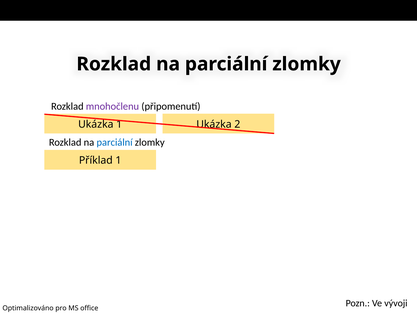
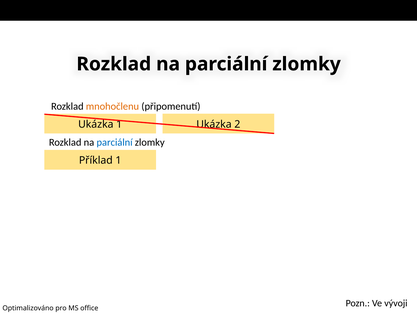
mnohočlenu colour: purple -> orange (112, 106)
